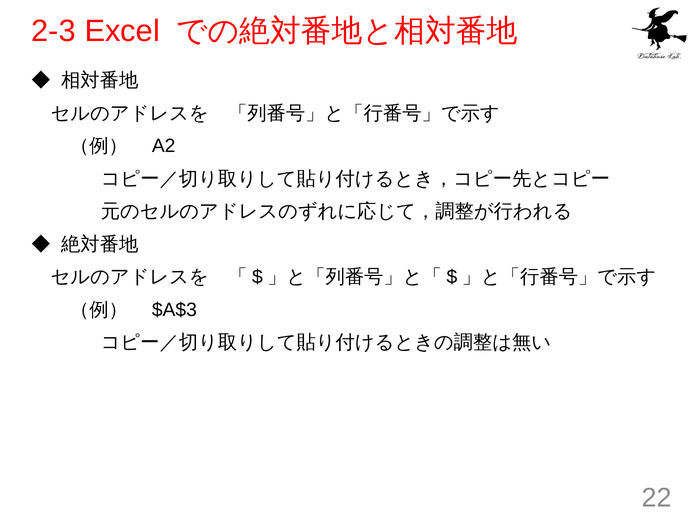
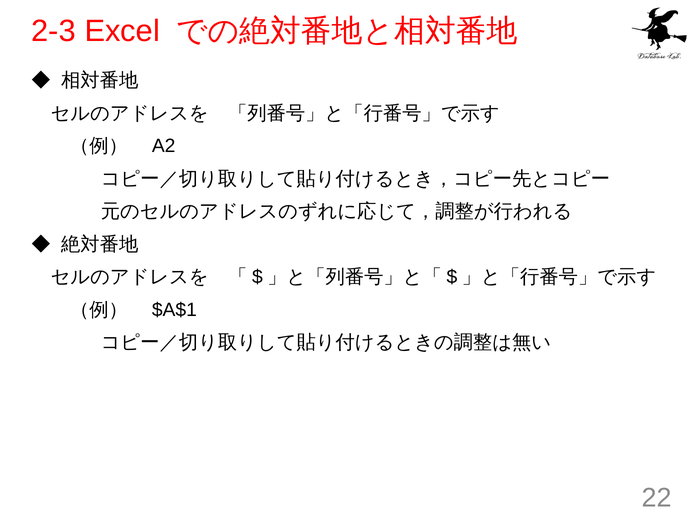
$A$3: $A$3 -> $A$1 (174, 310)
